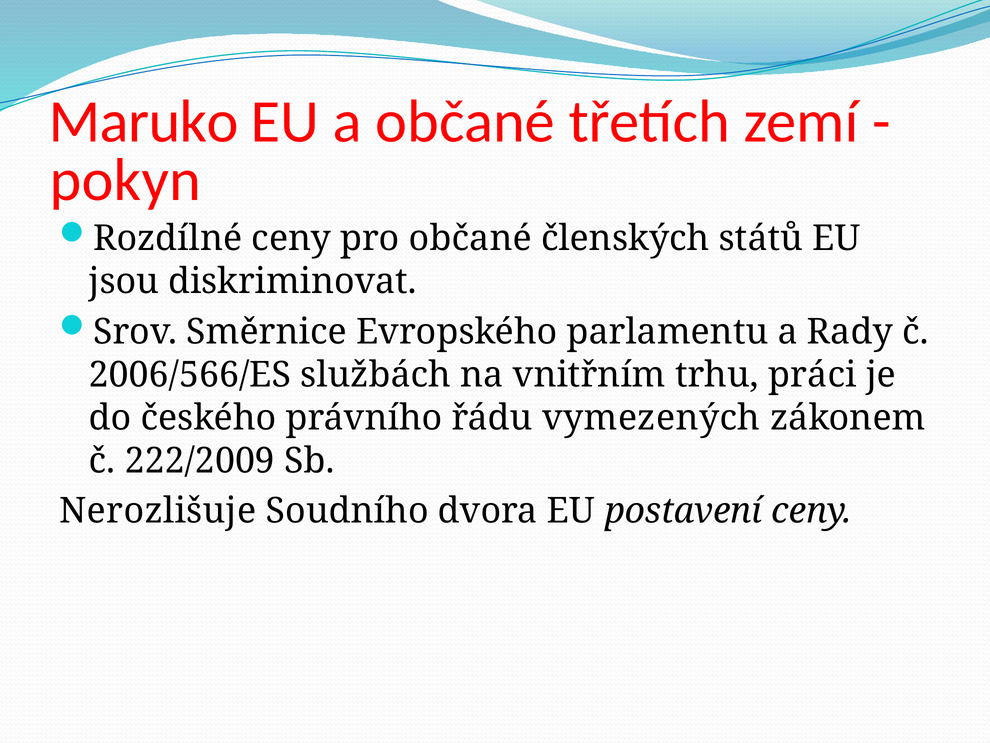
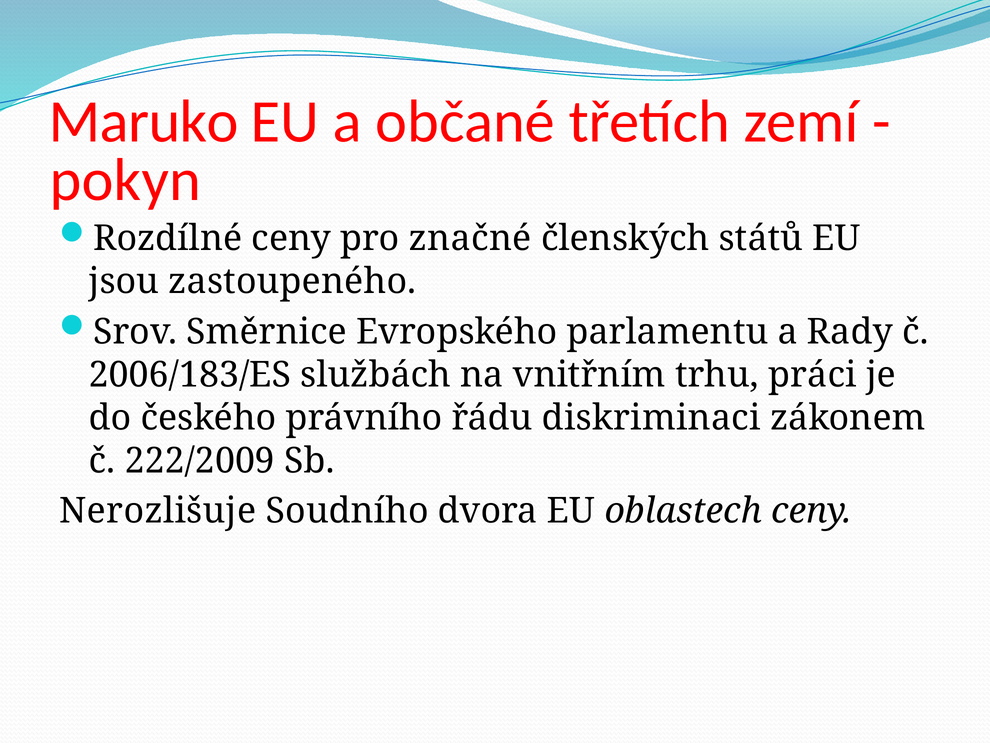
pro občané: občané -> značné (470, 238)
diskriminovat: diskriminovat -> zastoupeného (292, 281)
2006/566/ES: 2006/566/ES -> 2006/183/ES (190, 375)
vymezených: vymezených -> diskriminaci (651, 418)
postavení: postavení -> oblastech (683, 511)
